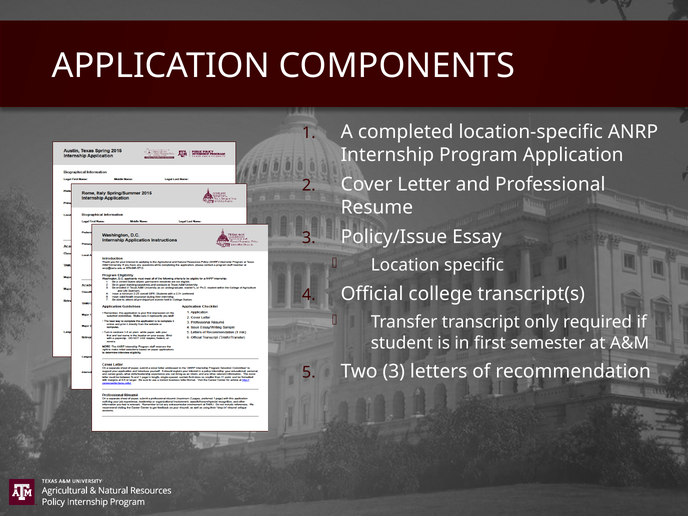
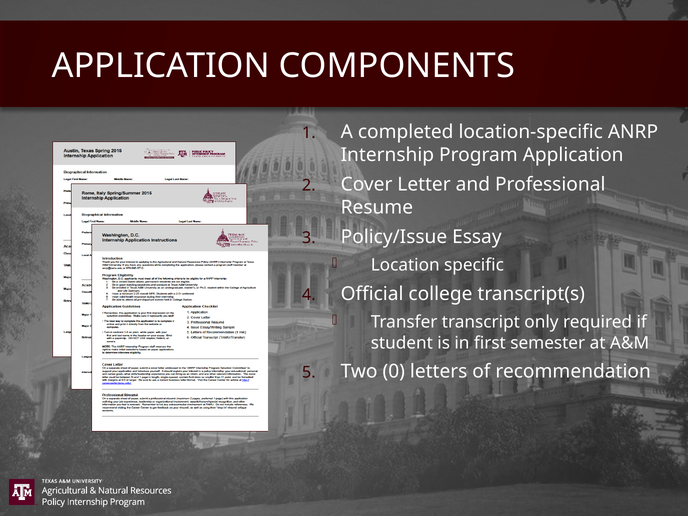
Two 3: 3 -> 0 (394, 371)
